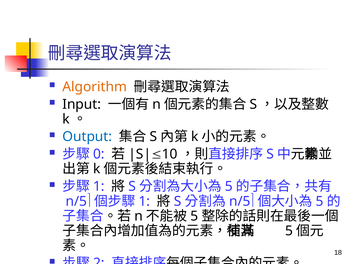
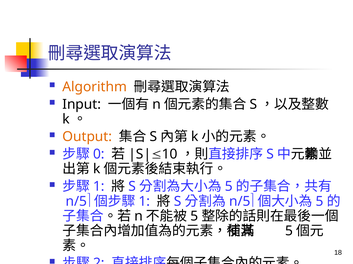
Output colour: blue -> orange (87, 137)
